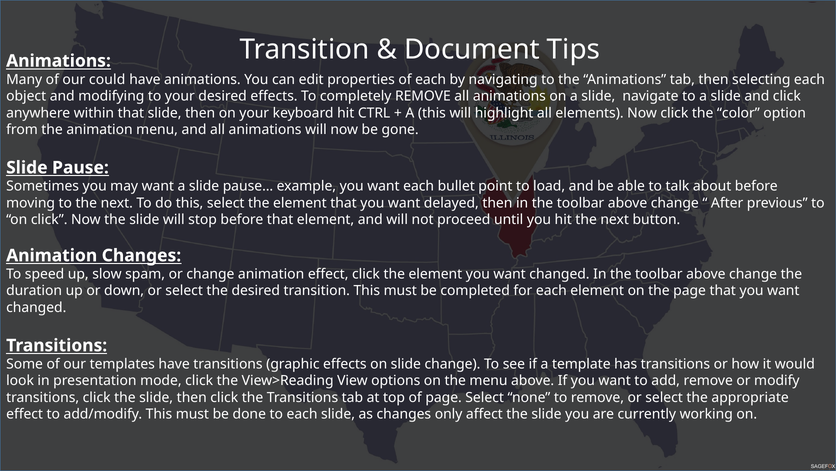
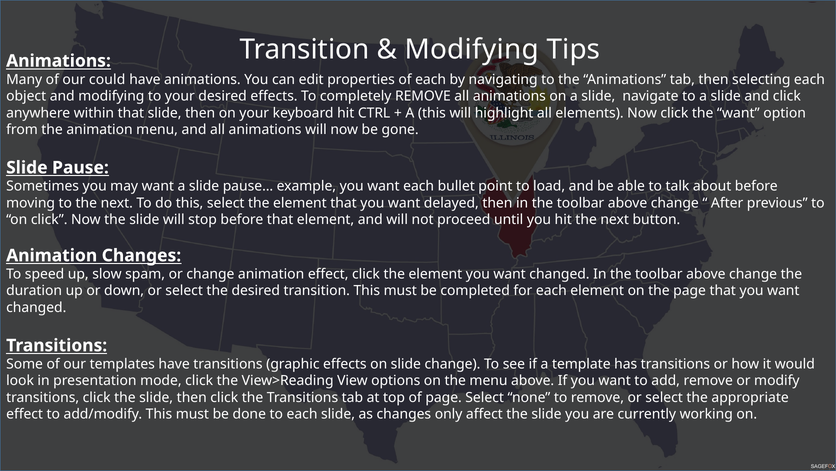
Document: Document -> Modifying (472, 49)
the color: color -> want (738, 113)
